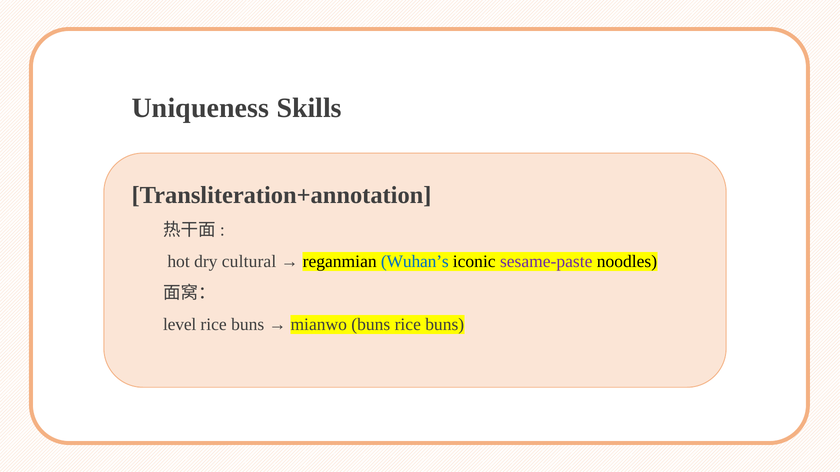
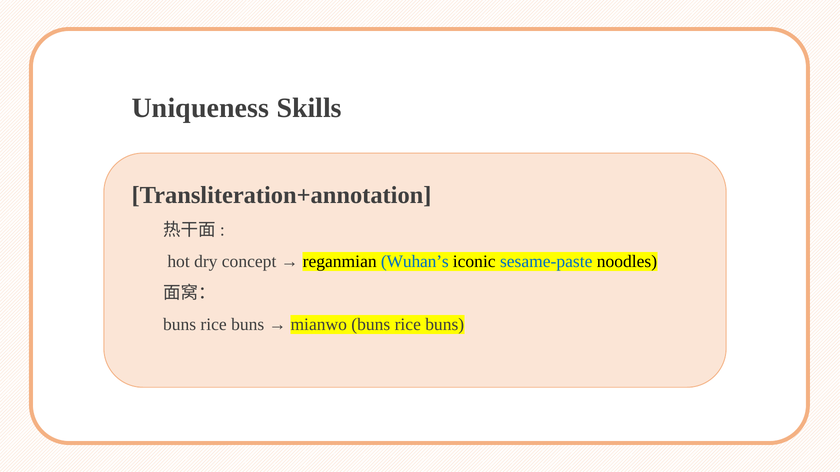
cultural: cultural -> concept (249, 262)
sesame-paste colour: purple -> blue (546, 262)
level: level -> buns (180, 325)
